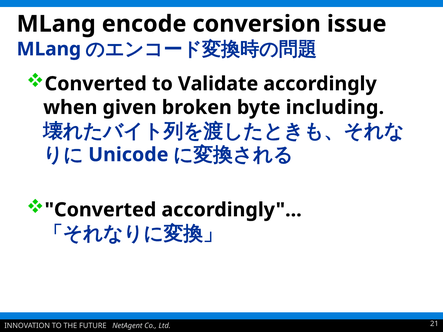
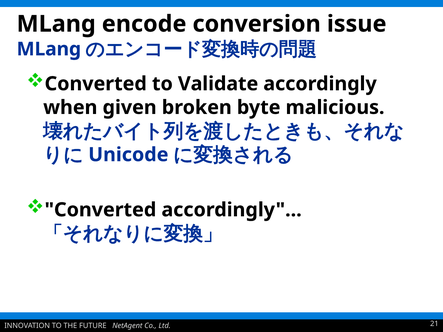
including: including -> malicious (335, 108)
